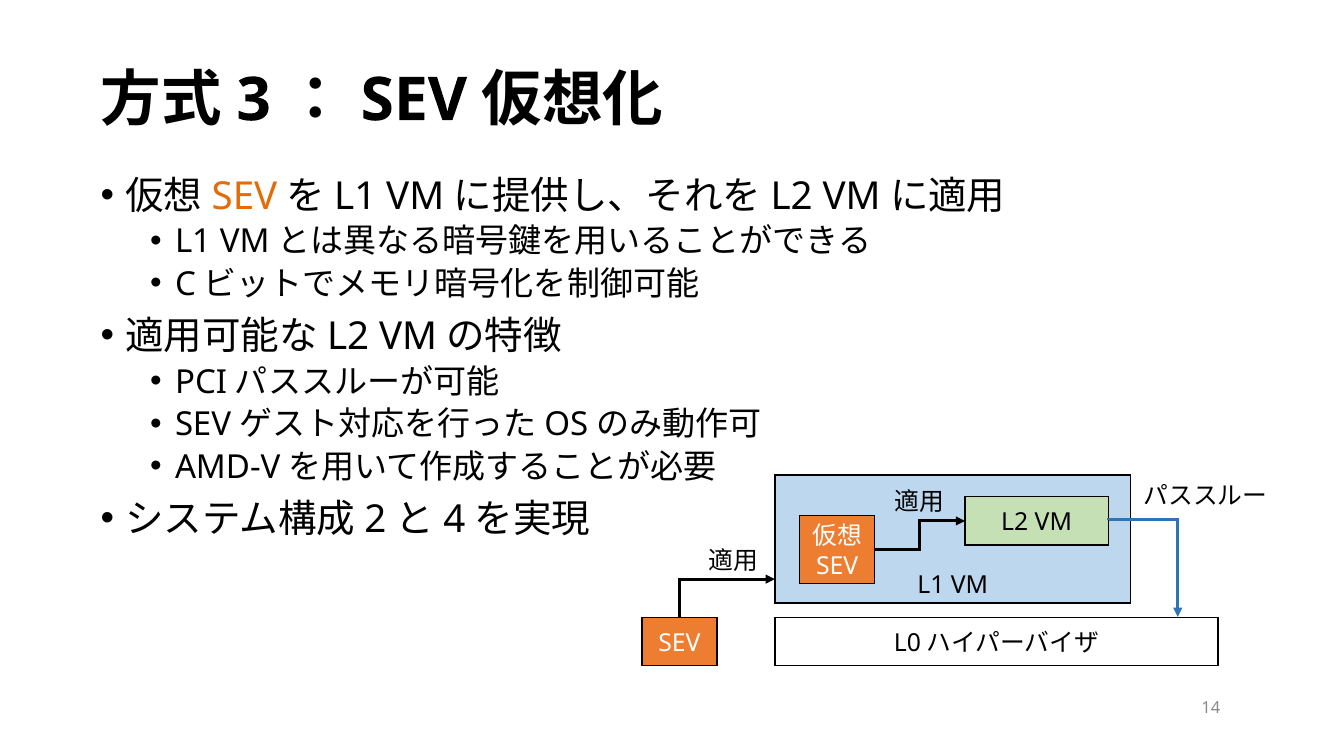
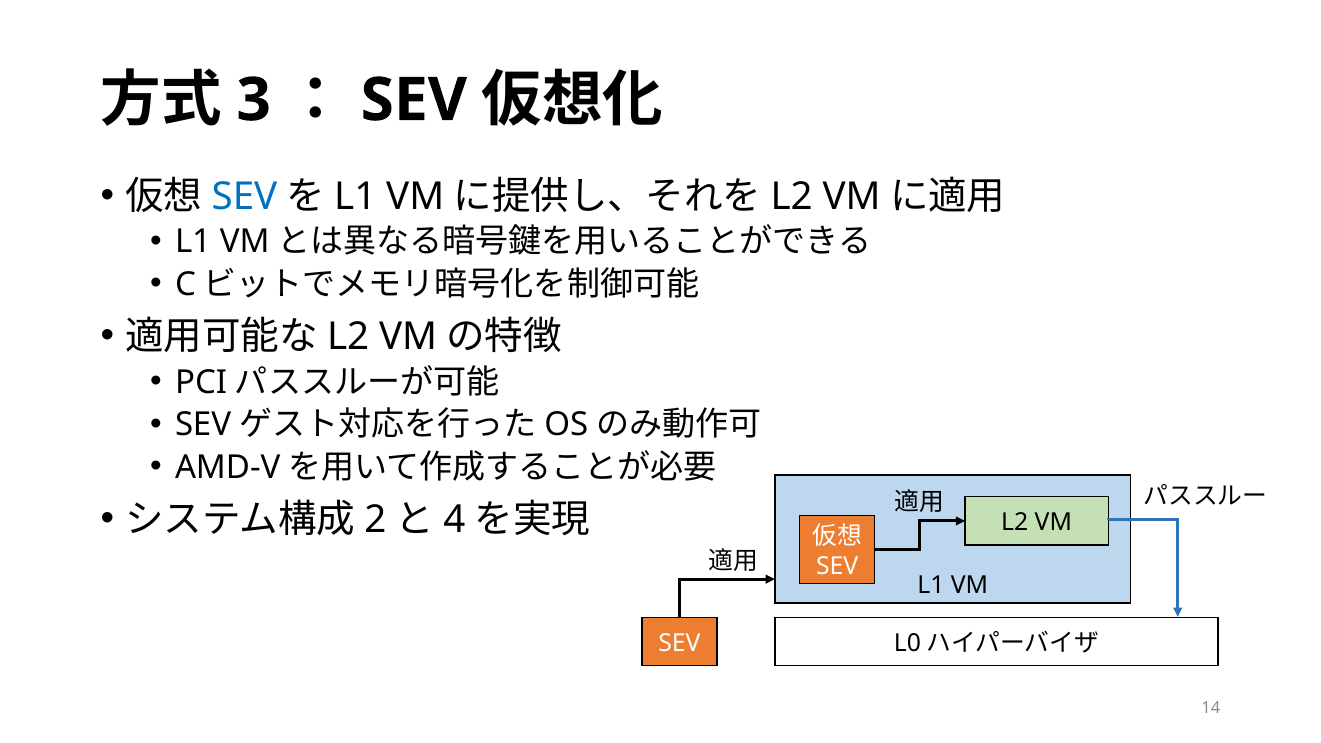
SEV colour: orange -> blue (244, 196)
